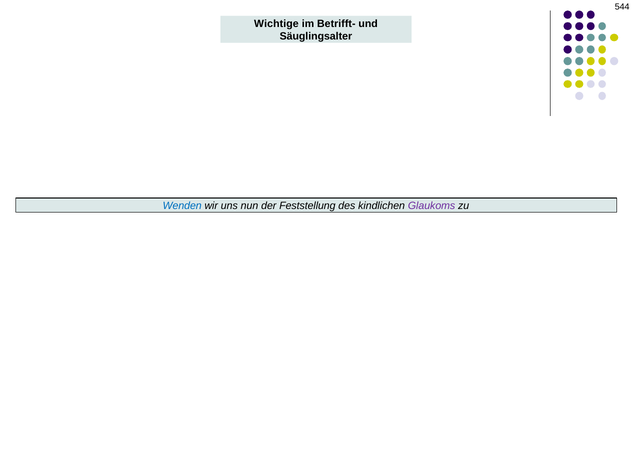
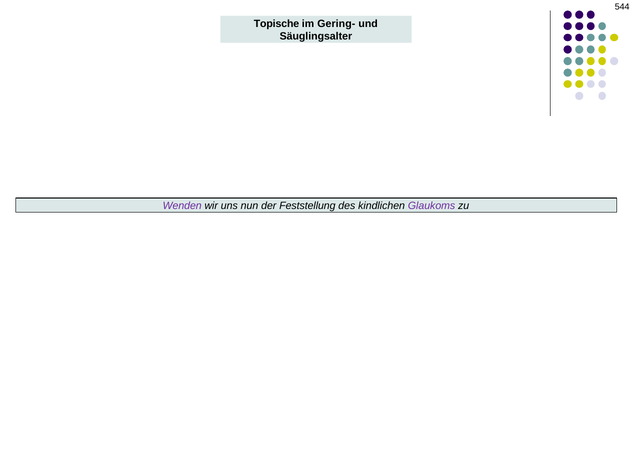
Wichtige: Wichtige -> Topische (276, 24)
Betrifft-: Betrifft- -> Gering- (336, 24)
Wenden colour: blue -> purple (182, 206)
